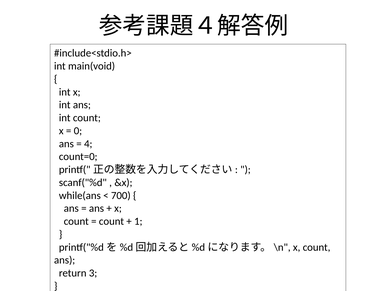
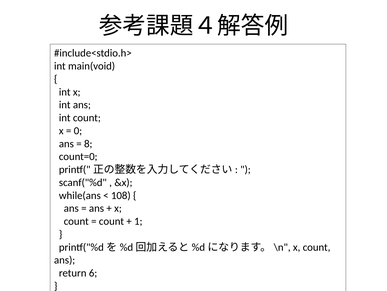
4: 4 -> 8 (88, 143)
700: 700 -> 108 (121, 195)
3: 3 -> 6 (93, 272)
